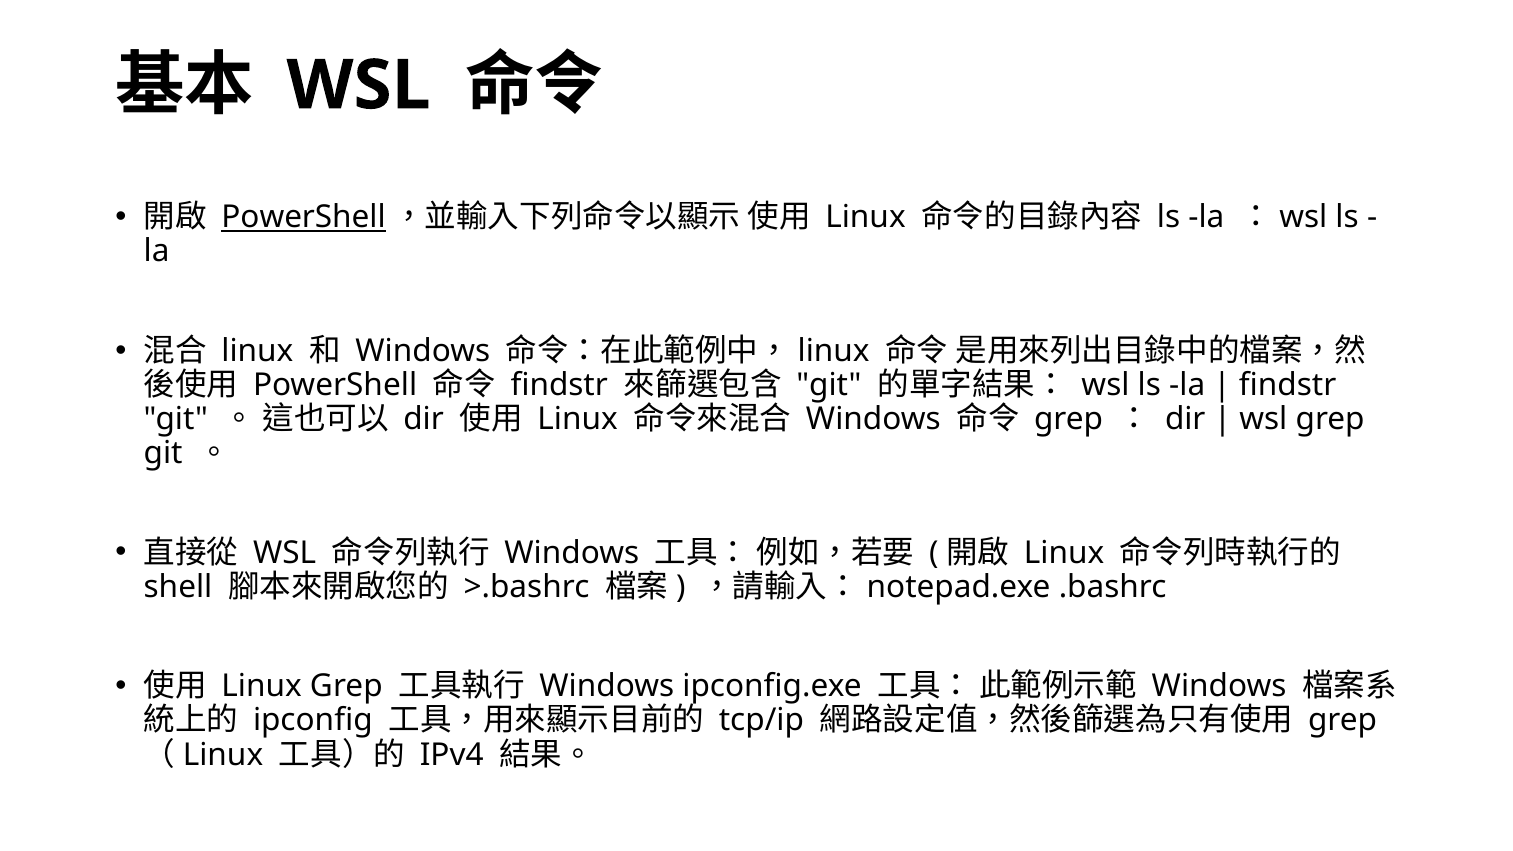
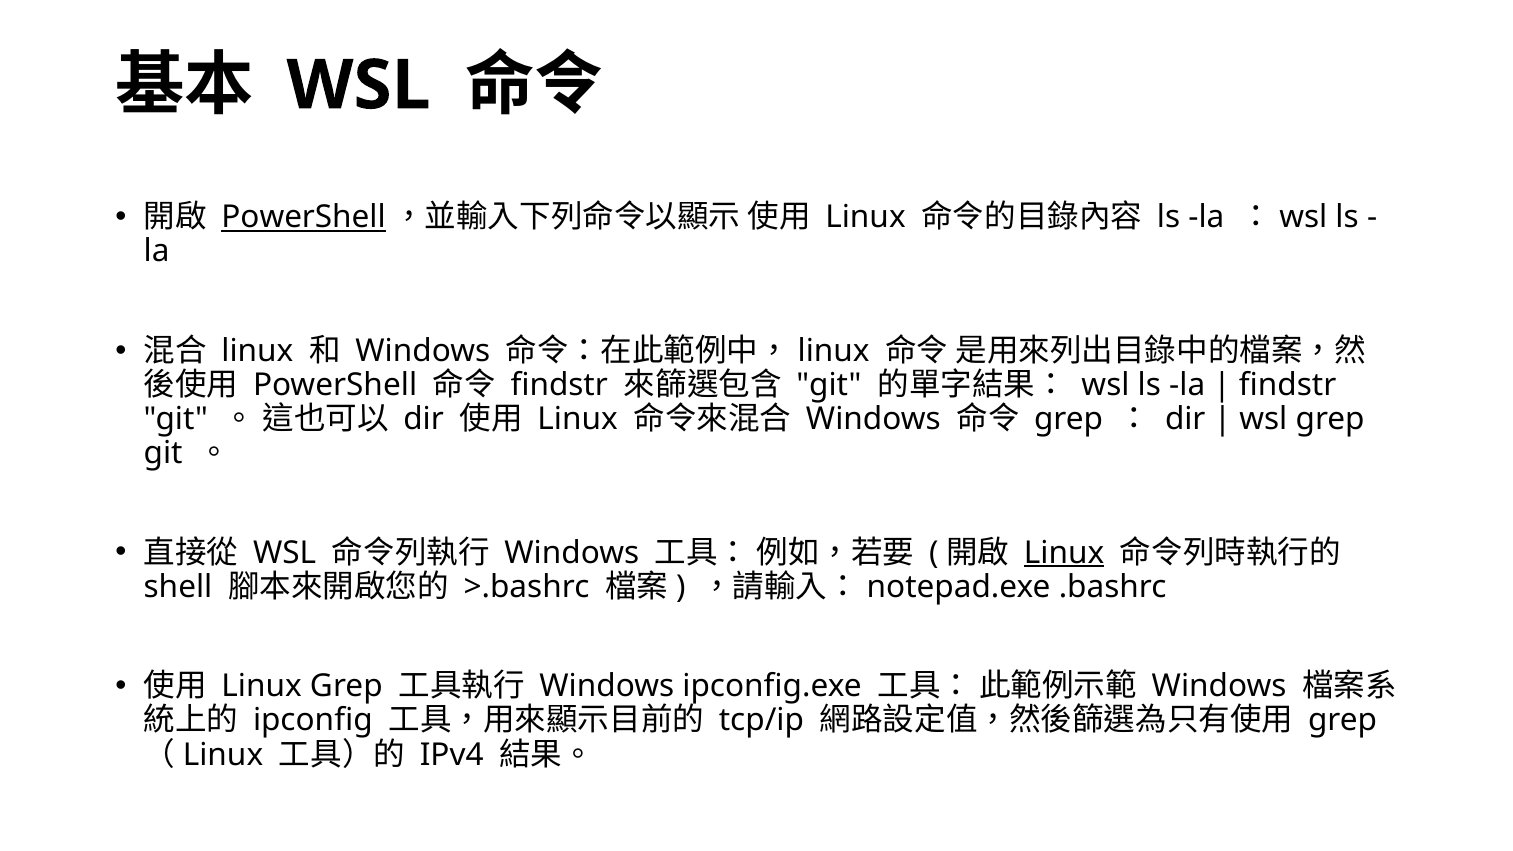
Linux underline: none -> present (1064, 553)
